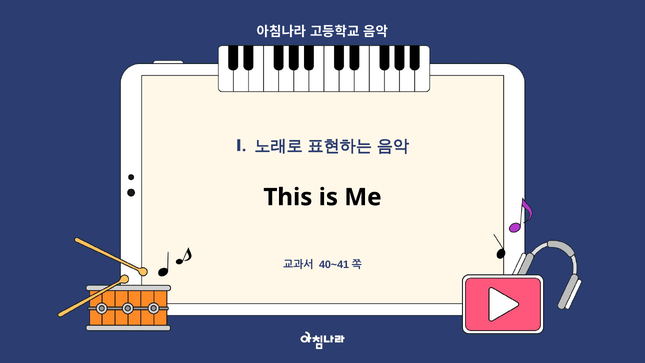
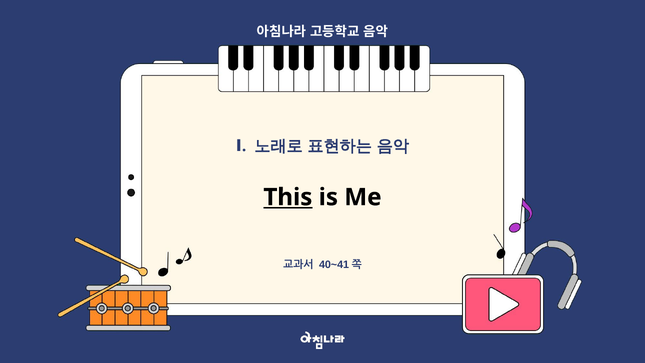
This underline: none -> present (288, 197)
